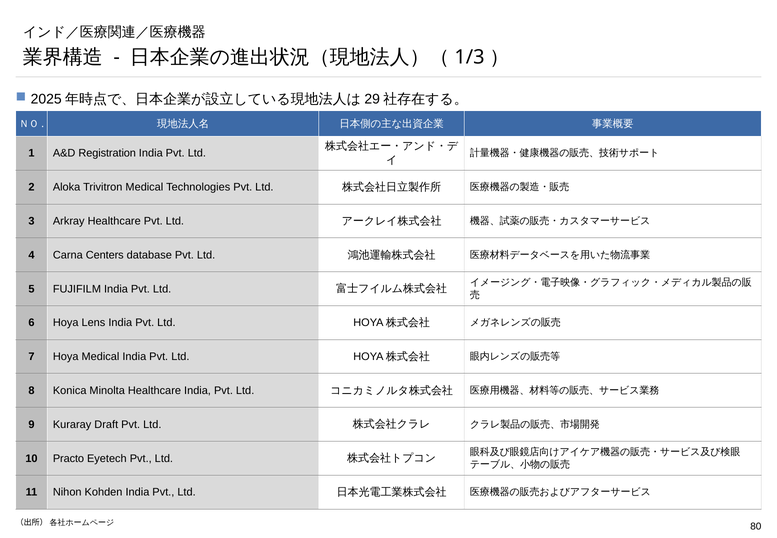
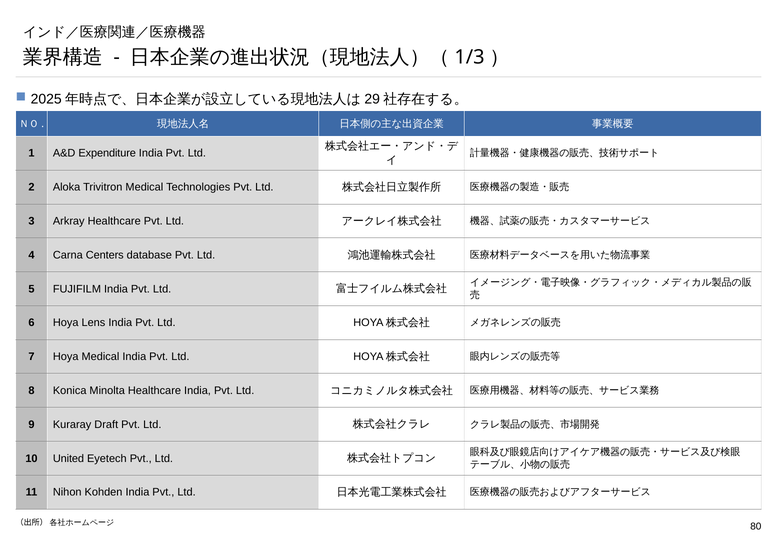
Registration: Registration -> Expenditure (107, 153)
Practo: Practo -> United (68, 458)
